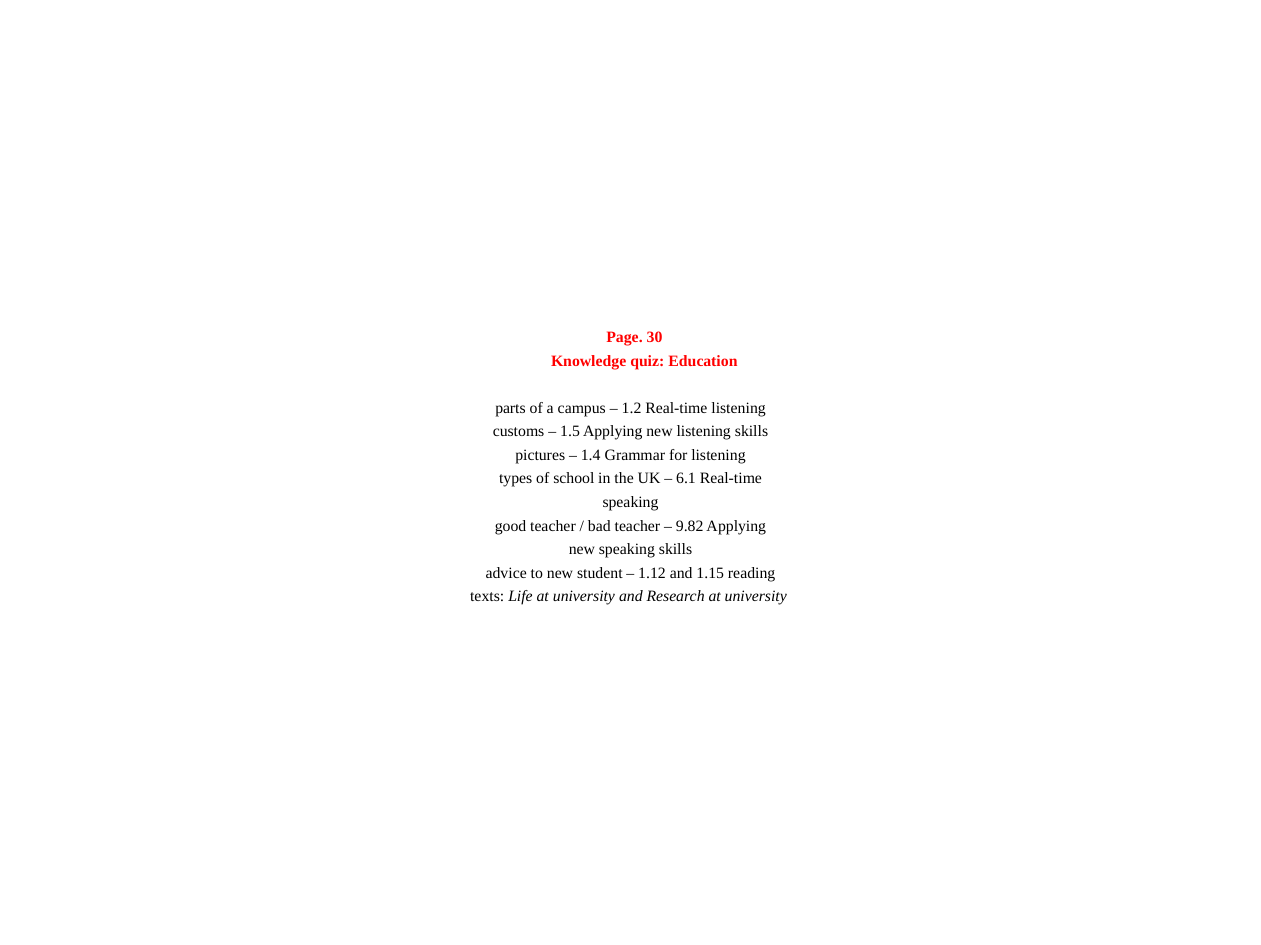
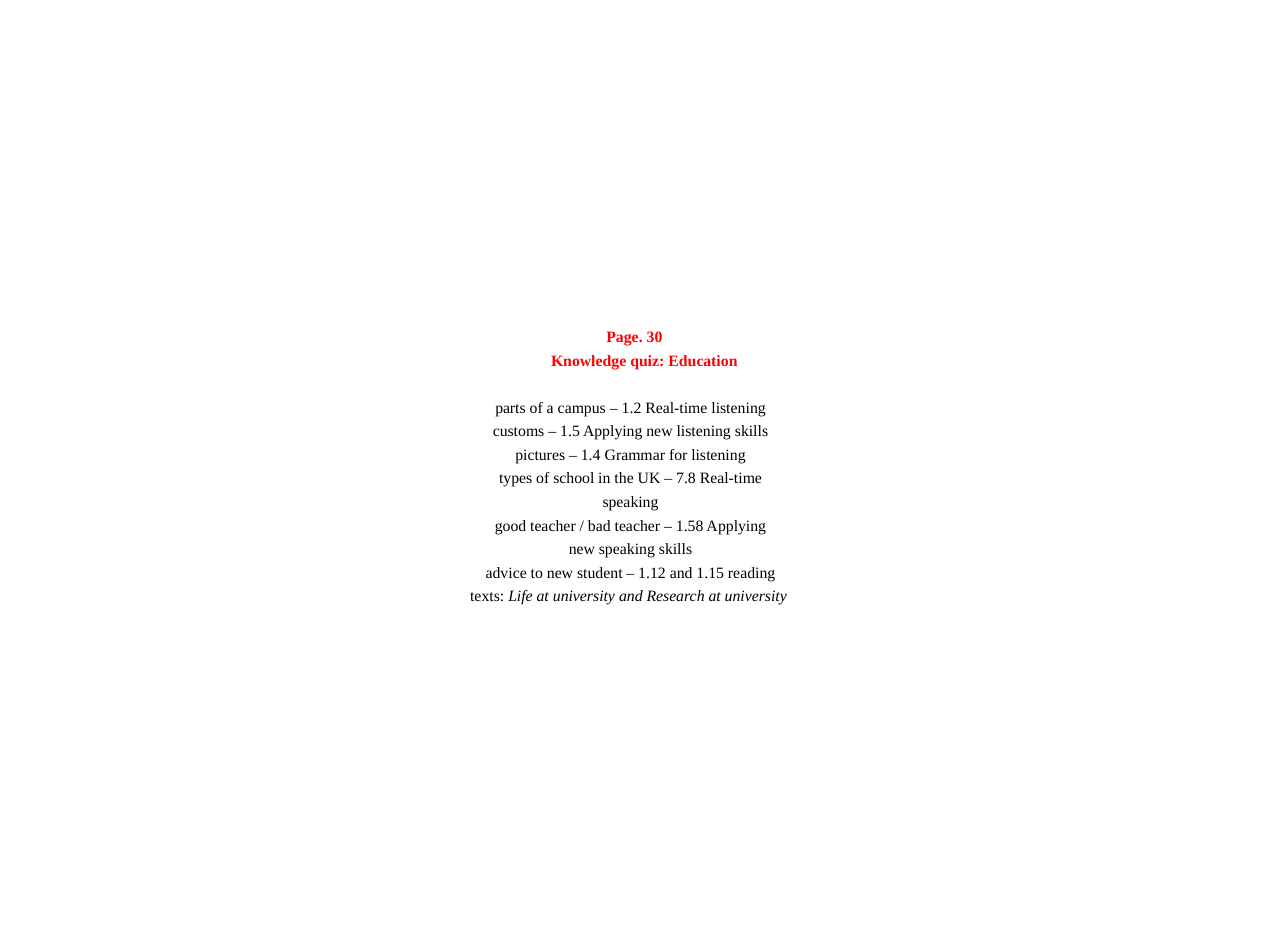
6.1: 6.1 -> 7.8 (686, 479)
9.82: 9.82 -> 1.58 (690, 526)
